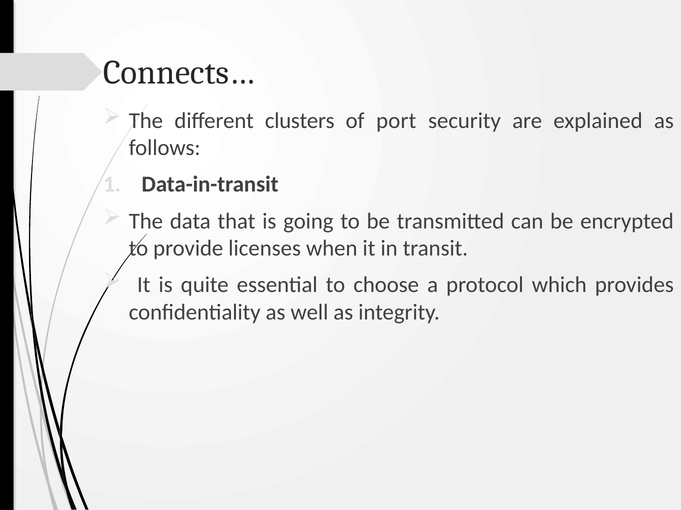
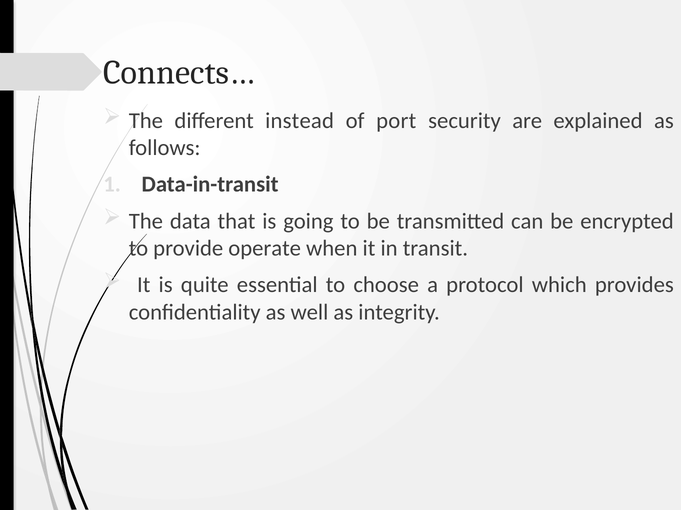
clusters: clusters -> instead (300, 121)
licenses: licenses -> operate (265, 249)
